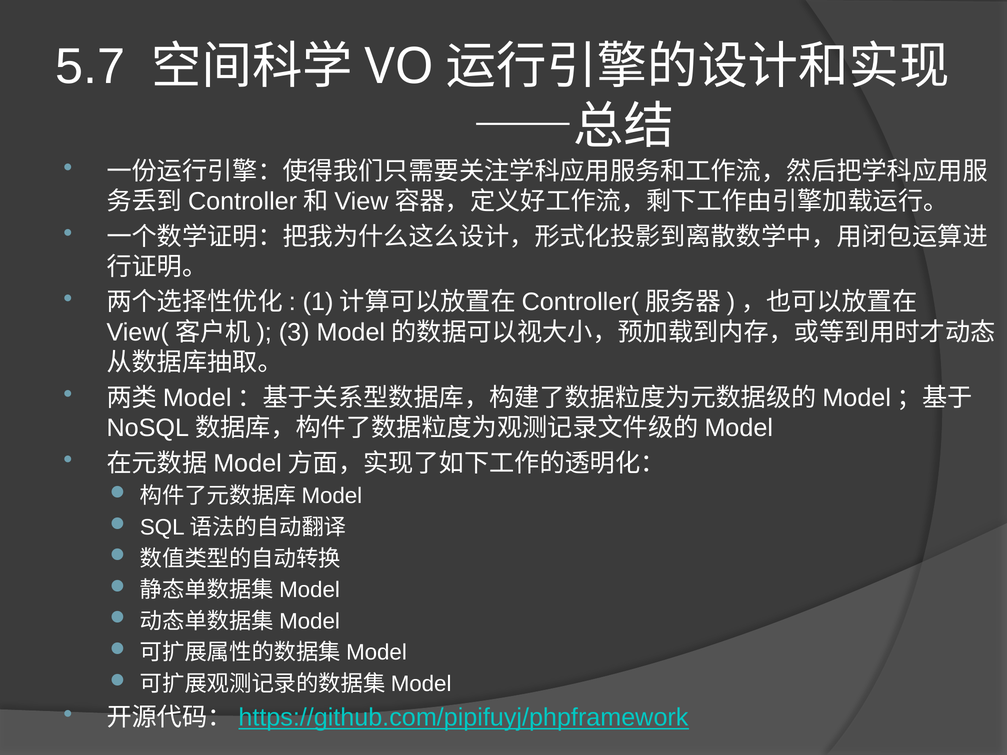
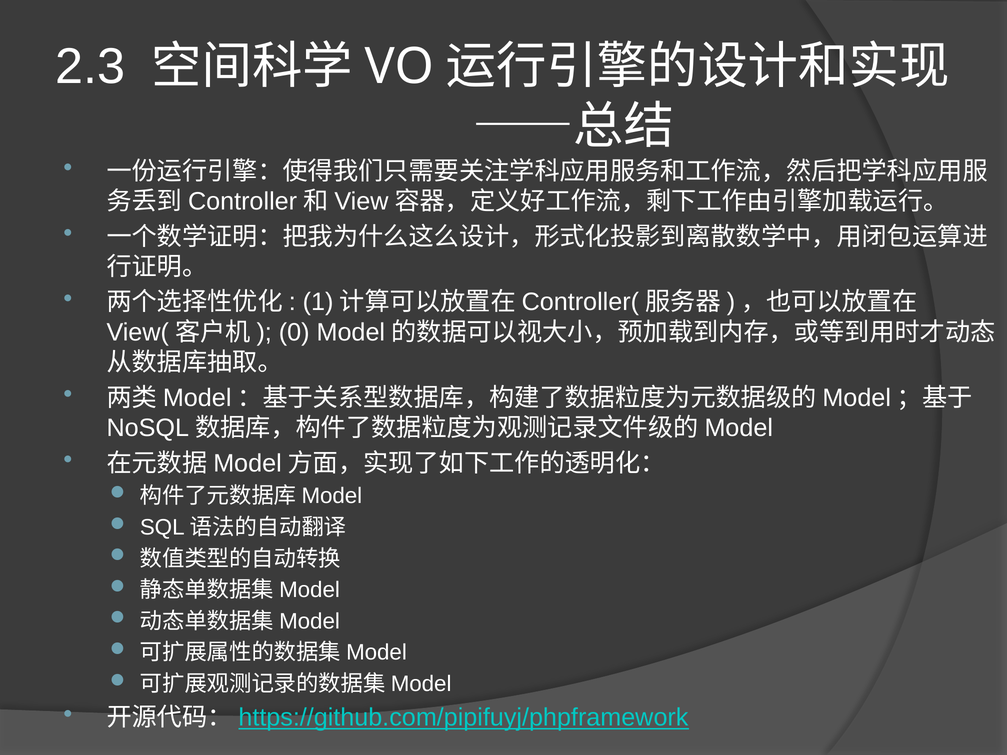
5.7: 5.7 -> 2.3 (90, 66)
3: 3 -> 0 (294, 332)
